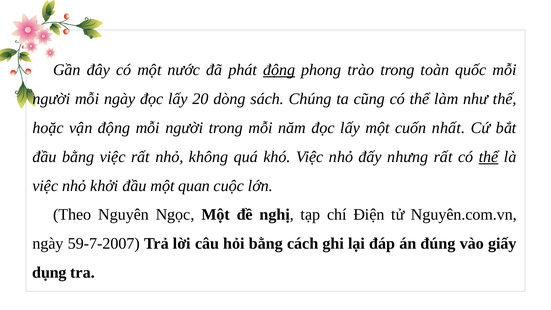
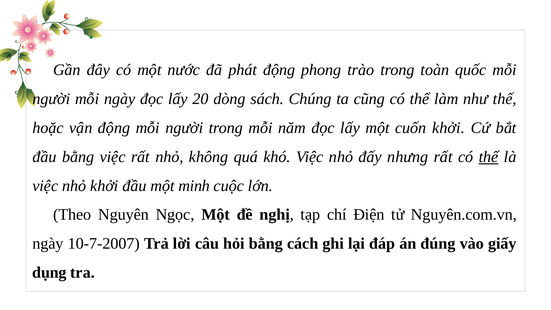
động underline: present -> none (279, 70)
cuốn nhất: nhất -> khởi (449, 128)
quan: quan -> minh (194, 186)
59-7-2007: 59-7-2007 -> 10-7-2007 (104, 244)
